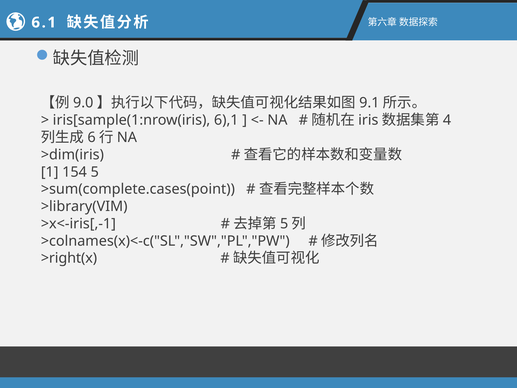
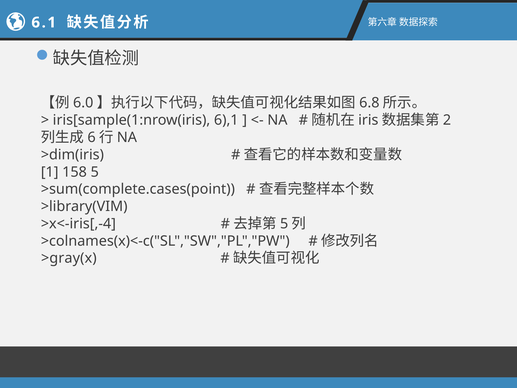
9.0: 9.0 -> 6.0 (83, 103)
9.1: 9.1 -> 6.8 (369, 103)
4: 4 -> 2 (447, 120)
154: 154 -> 158 (75, 172)
>x<-iris[,-1: >x<-iris[,-1 -> >x<-iris[,-4 (78, 224)
>right(x: >right(x -> >gray(x (69, 258)
